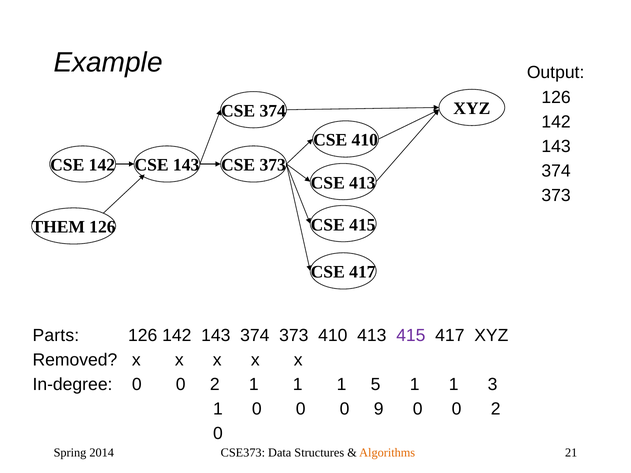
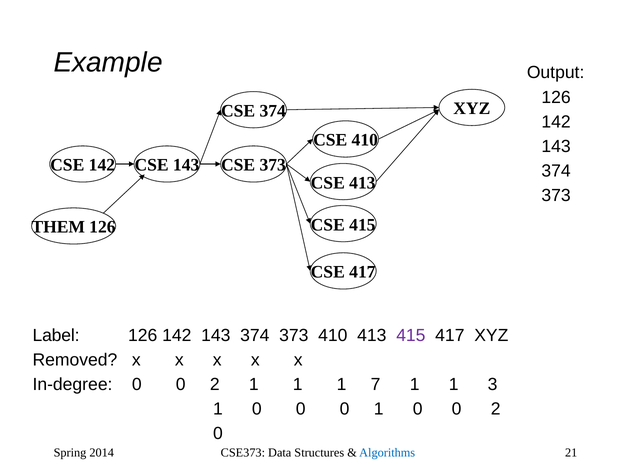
Parts: Parts -> Label (56, 336)
5: 5 -> 7 (376, 385)
0 9: 9 -> 1 (379, 409)
Algorithms colour: orange -> blue (387, 453)
